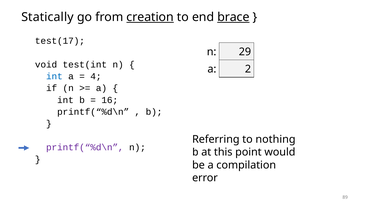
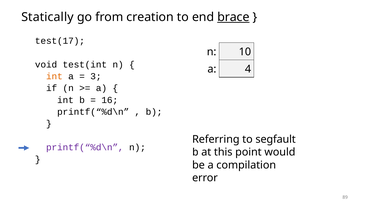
creation underline: present -> none (150, 17)
29: 29 -> 10 (245, 52)
2: 2 -> 4 (248, 69)
int colour: blue -> orange (54, 77)
4: 4 -> 3 (96, 77)
nothing: nothing -> segfault (276, 140)
